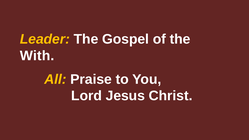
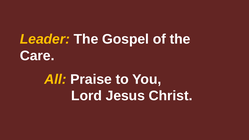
With: With -> Care (37, 56)
